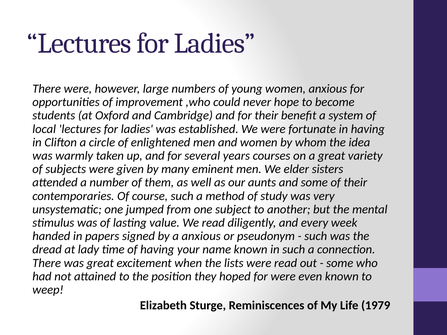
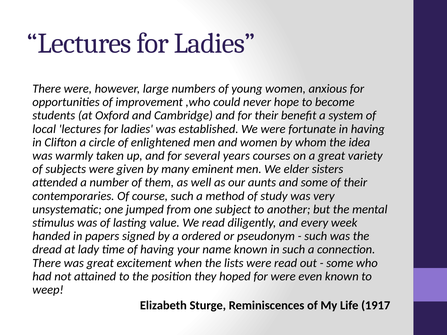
a anxious: anxious -> ordered (201, 236)
1979: 1979 -> 1917 (376, 306)
